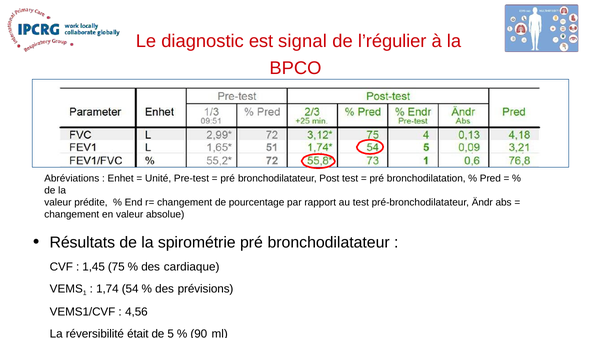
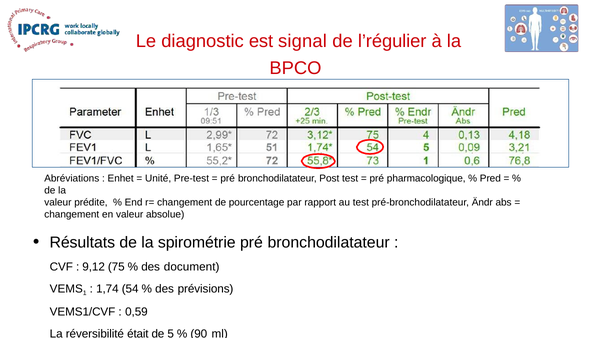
bronchodilatation: bronchodilatation -> pharmacologique (426, 178)
1,45: 1,45 -> 9,12 (94, 267)
cardiaque: cardiaque -> document (192, 267)
4,56: 4,56 -> 0,59 (136, 312)
